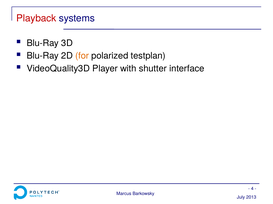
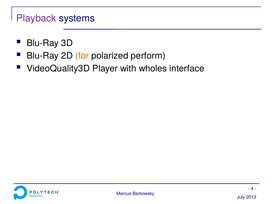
Playback colour: red -> purple (36, 18)
testplan: testplan -> perform (148, 56)
shutter: shutter -> wholes (153, 69)
